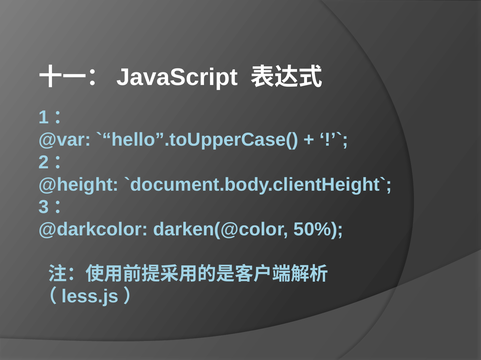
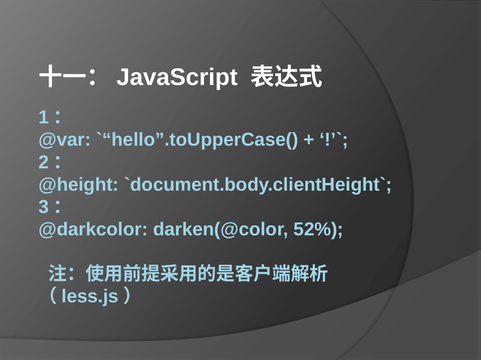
50%: 50% -> 52% (319, 230)
